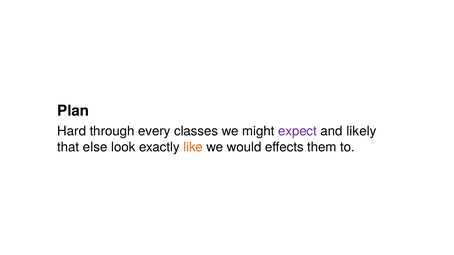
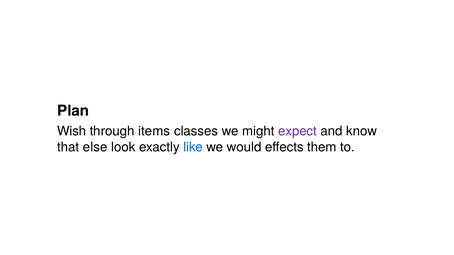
Hard: Hard -> Wish (72, 131)
every: every -> items (154, 131)
likely: likely -> know (362, 131)
like colour: orange -> blue (193, 147)
